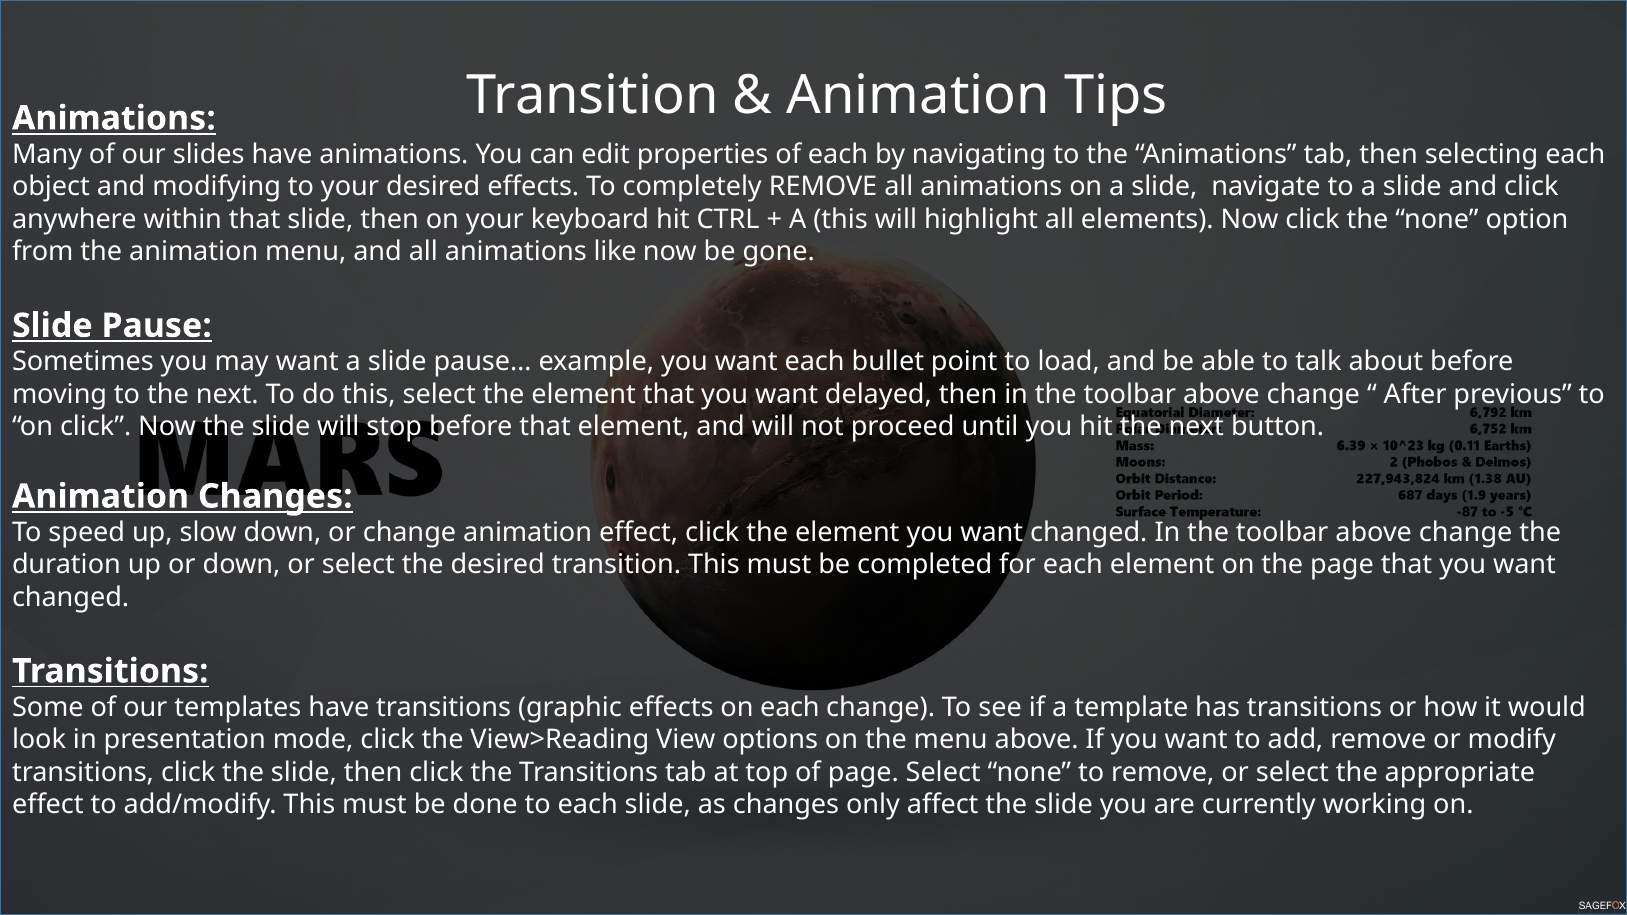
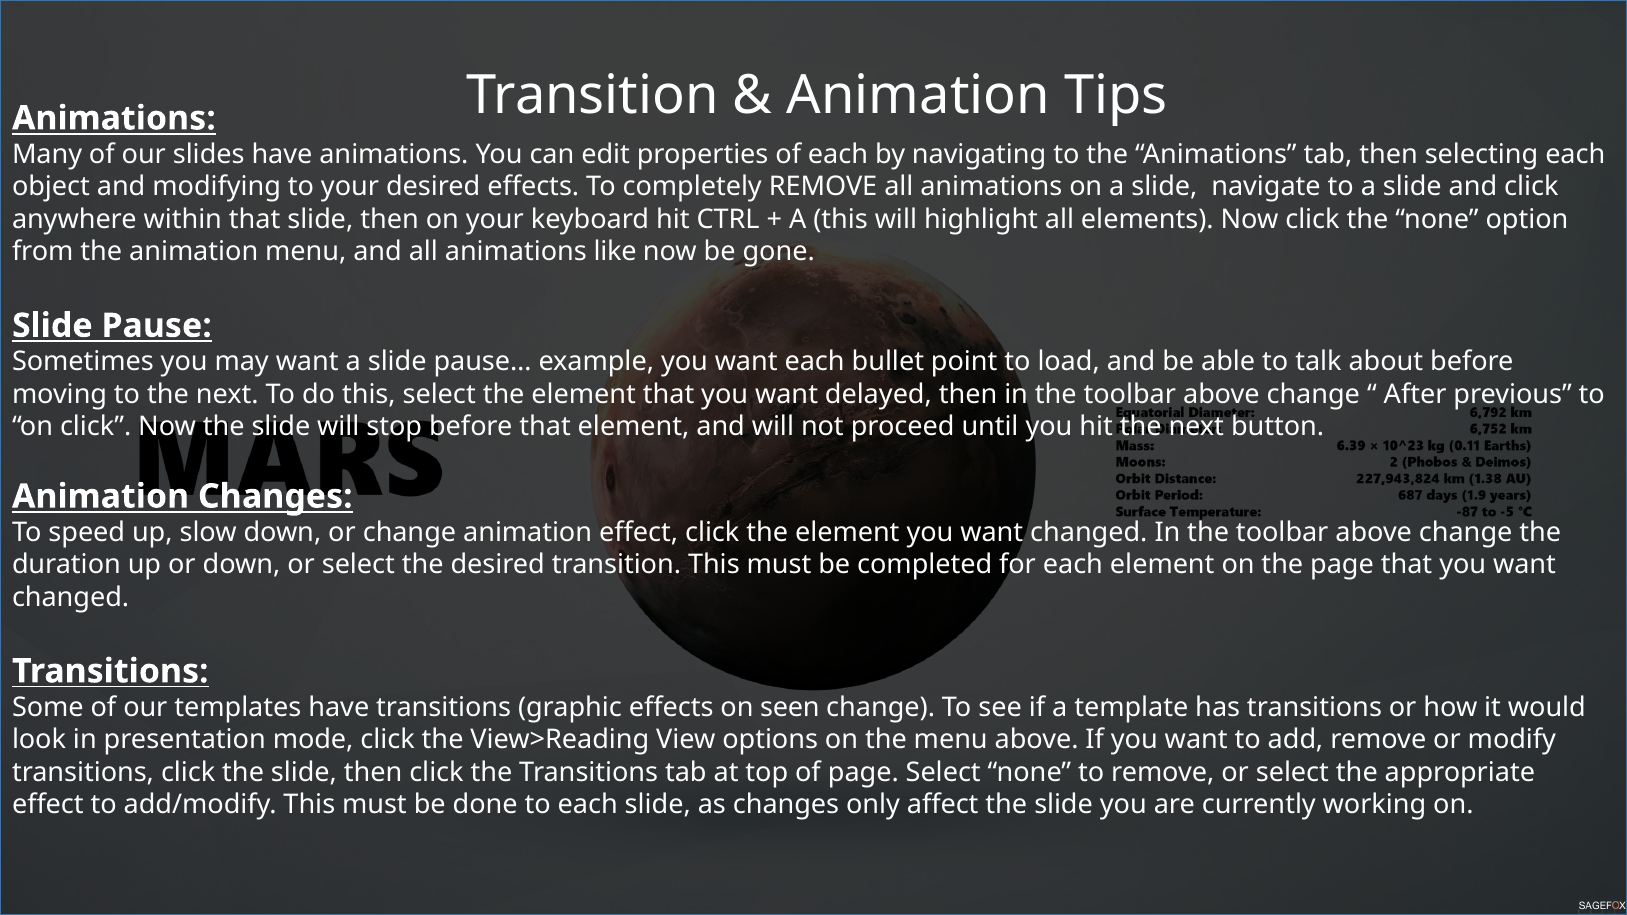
on each: each -> seen (790, 707)
